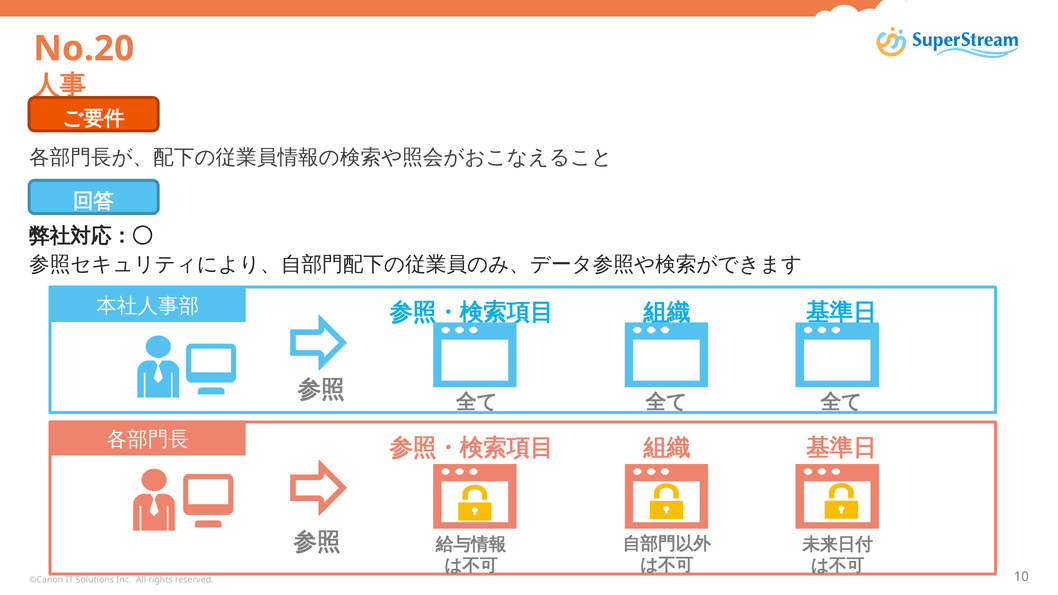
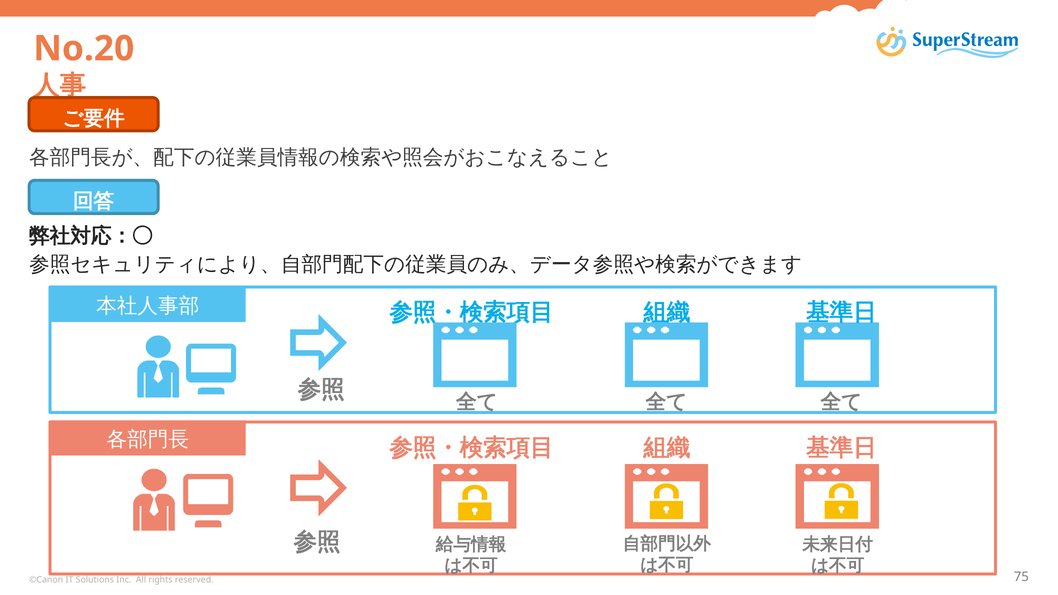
10: 10 -> 75 (1021, 577)
